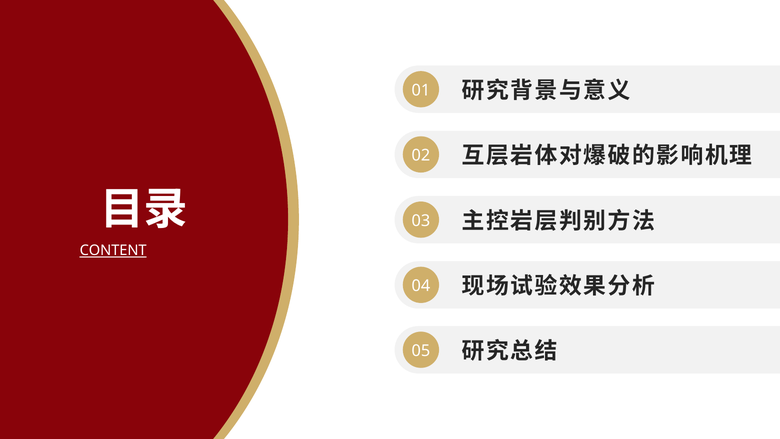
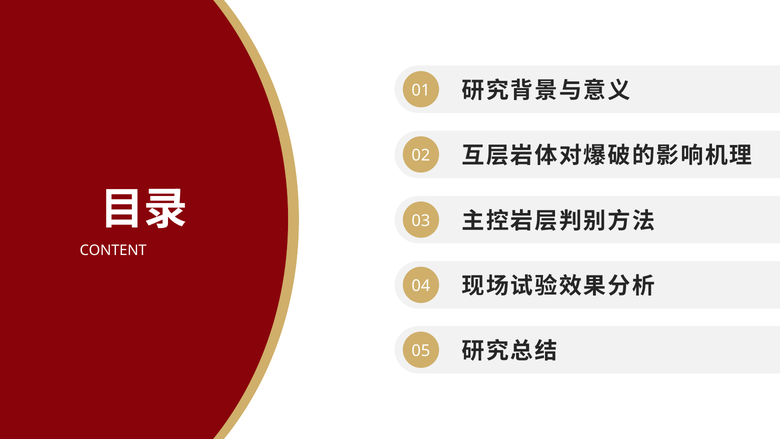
CONTENT underline: present -> none (113, 250)
